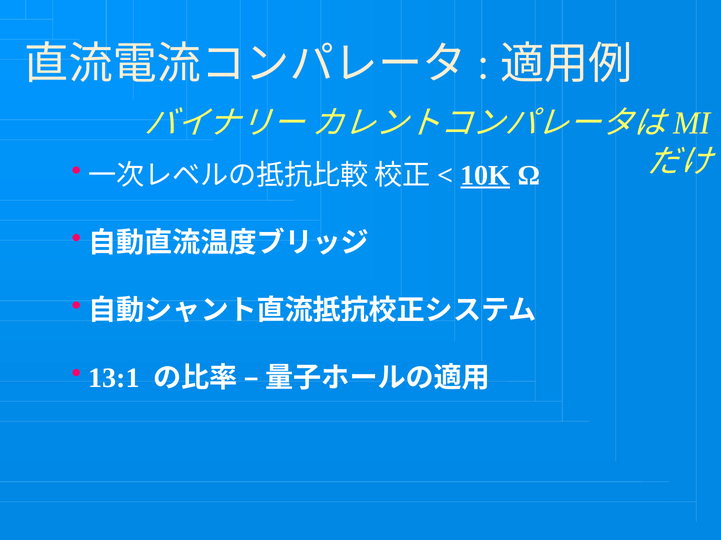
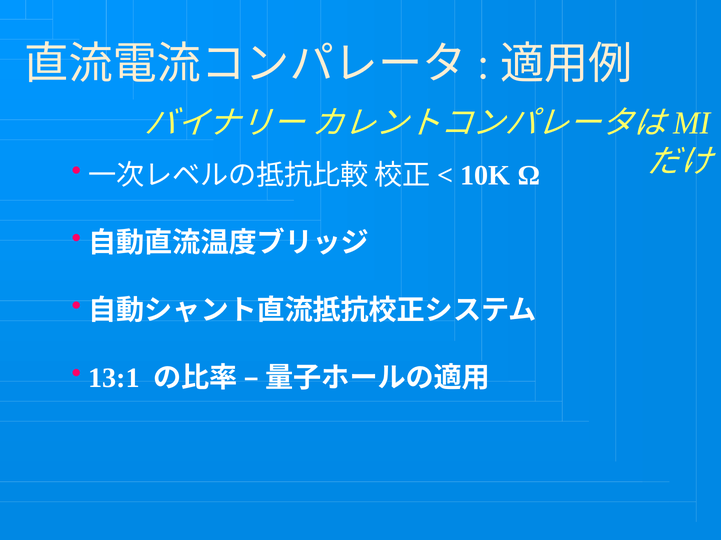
10K underline: present -> none (485, 175)
